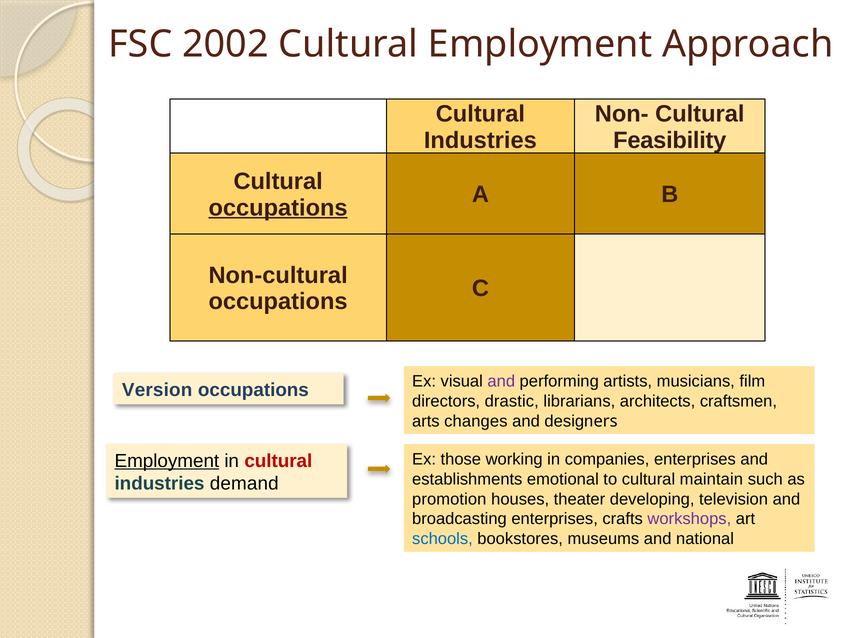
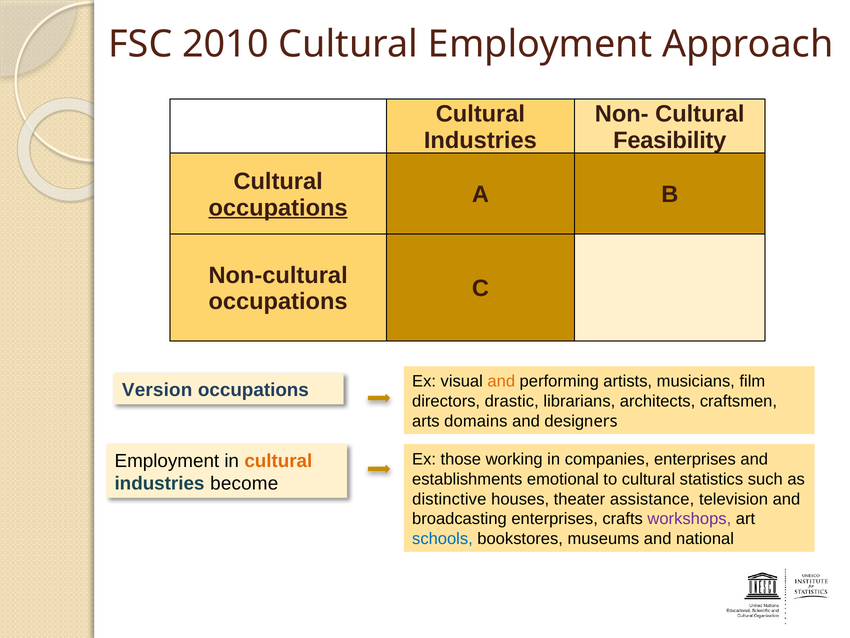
2002: 2002 -> 2010 (225, 44)
and colour: purple -> orange (501, 381)
changes: changes -> domains (476, 421)
Employment underline: present -> none (167, 461)
cultural colour: red -> orange (278, 461)
maintain: maintain -> statistics (711, 479)
demand: demand -> become (244, 483)
promotion: promotion -> distinctive (449, 499)
developing: developing -> assistance (652, 499)
